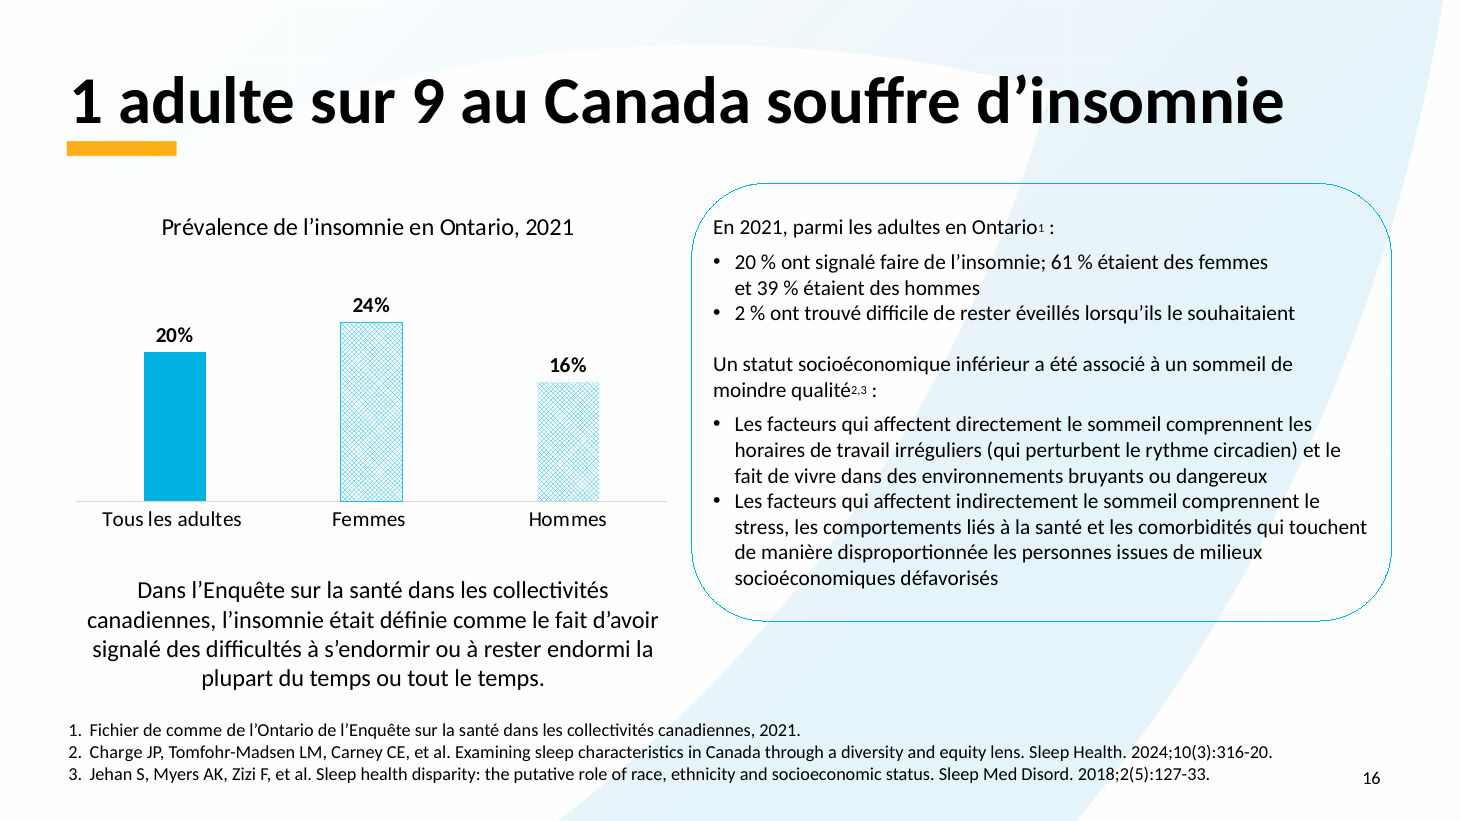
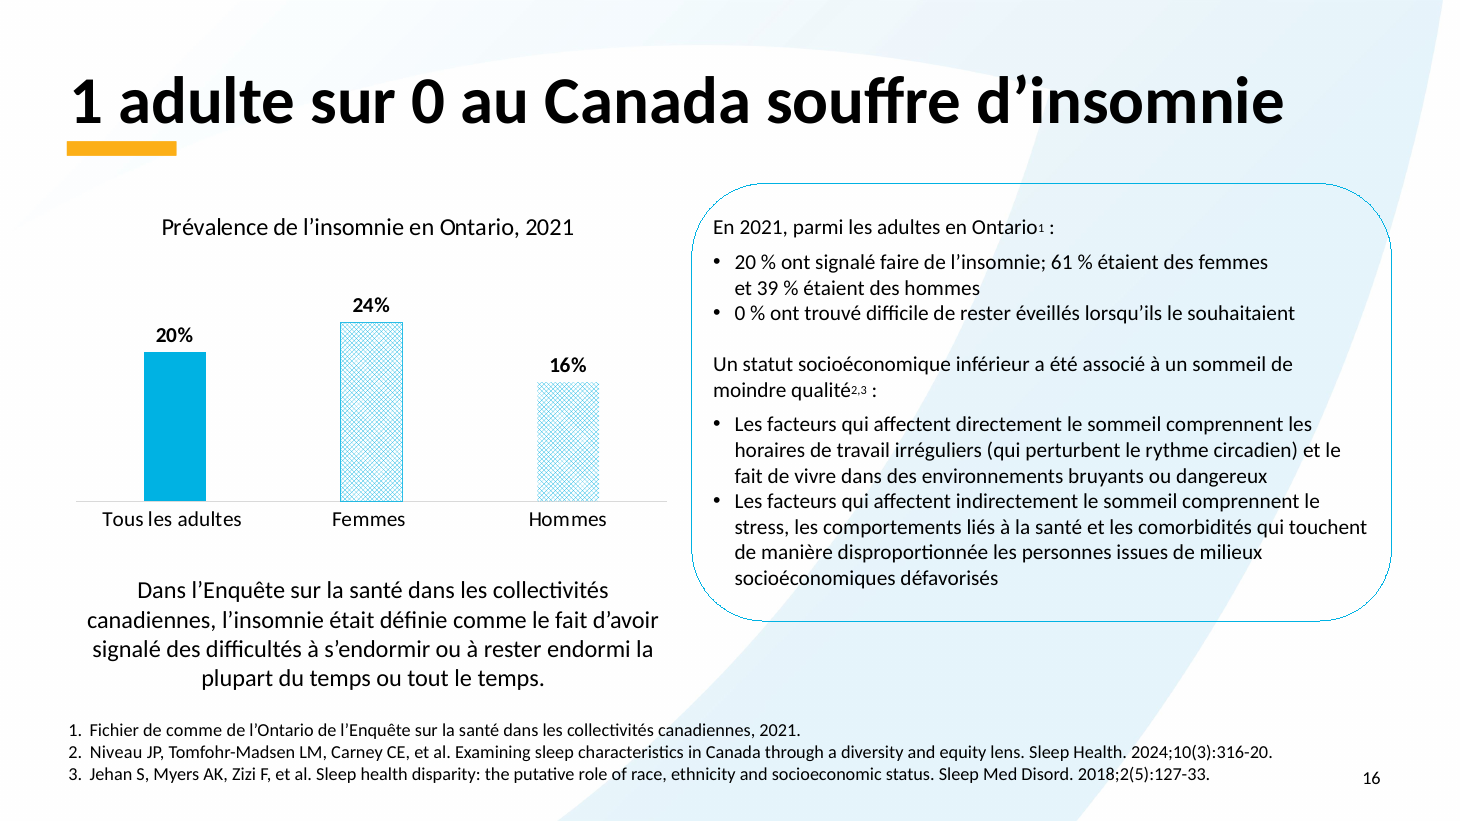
sur 9: 9 -> 0 (429, 102)
2: 2 -> 0 (740, 314)
Charge: Charge -> Niveau (116, 753)
